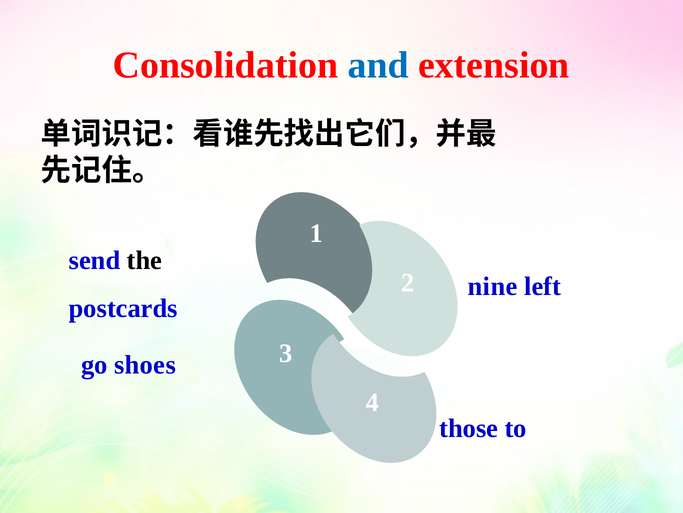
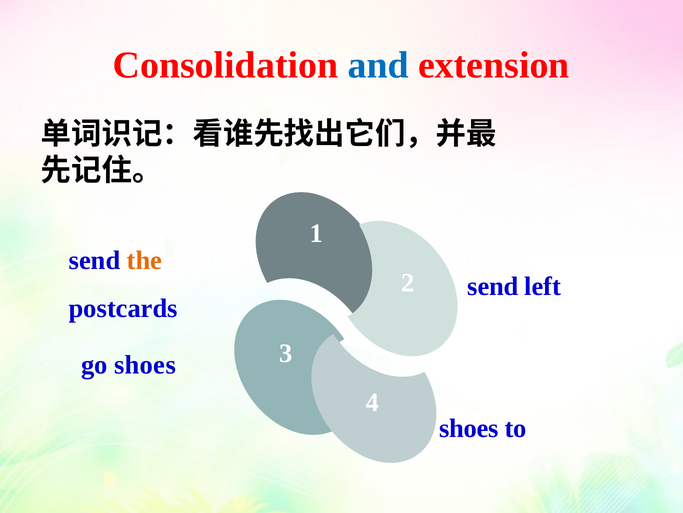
the colour: black -> orange (145, 260)
nine: nine -> send (493, 286)
those: those -> shoes (469, 428)
